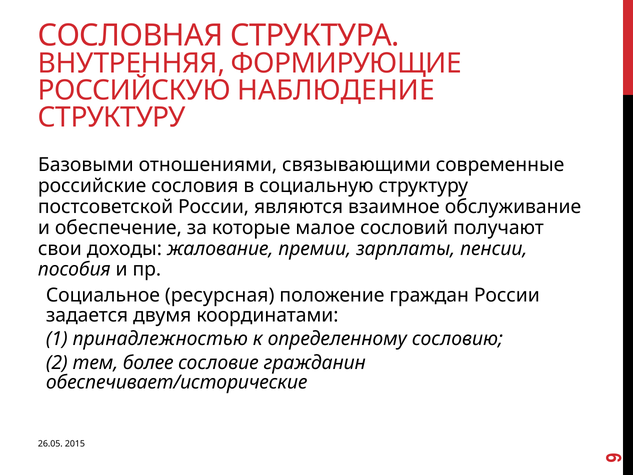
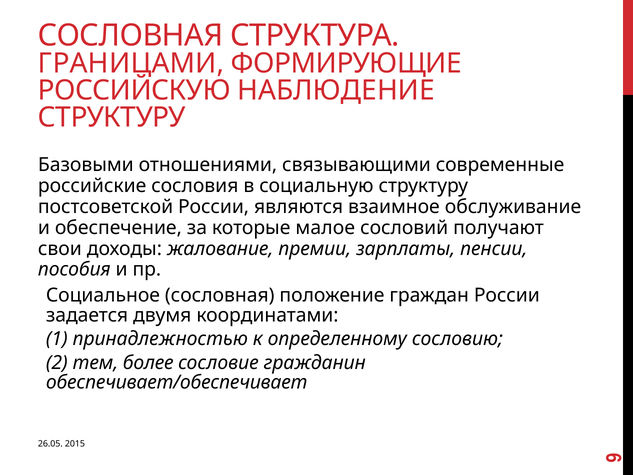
ВНУТРЕННЯЯ: ВНУТРЕННЯЯ -> ГРАНИЦАМИ (131, 64)
Социальное ресурсная: ресурсная -> сословная (220, 295)
обеспечивает/исторические: обеспечивает/исторические -> обеспечивает/обеспечивает (177, 382)
